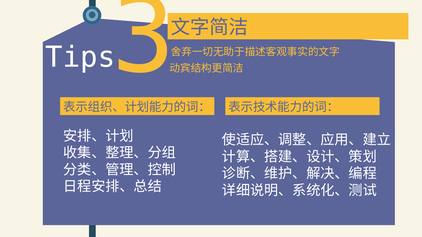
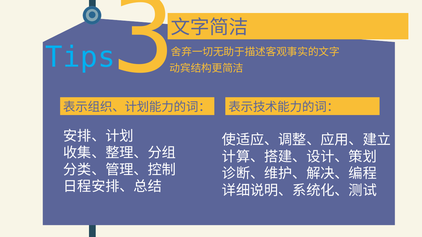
Tips colour: white -> light blue (80, 57)
